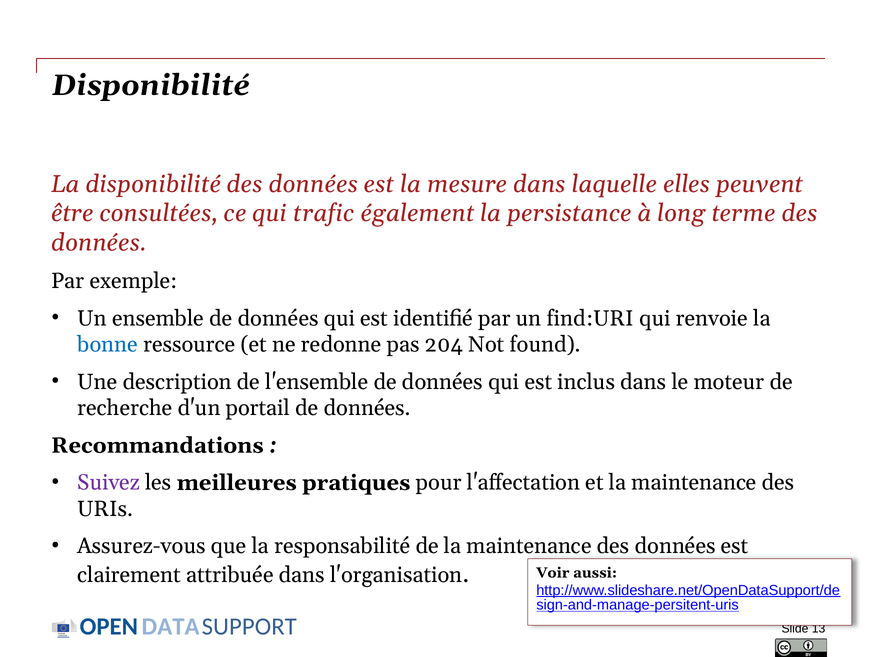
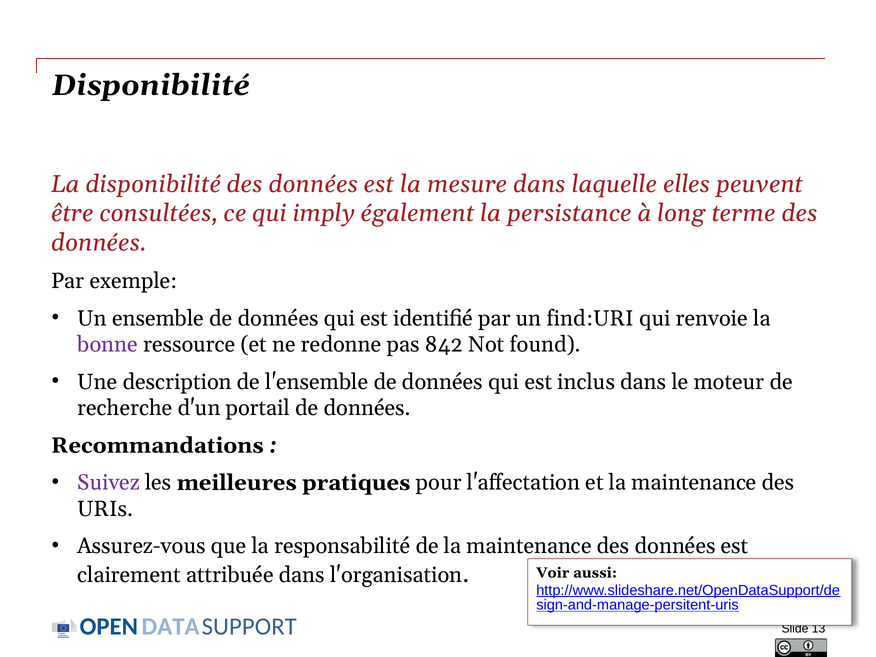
trafic: trafic -> imply (324, 213)
bonne colour: blue -> purple (108, 345)
204: 204 -> 842 (444, 345)
